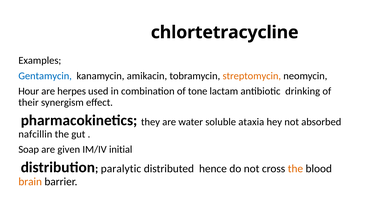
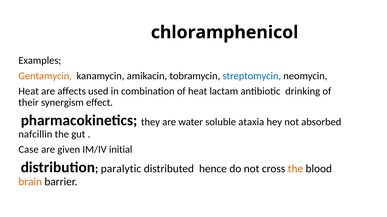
chlortetracycline: chlortetracycline -> chloramphenicol (225, 33)
Gentamycin colour: blue -> orange (45, 76)
streptomycin colour: orange -> blue (252, 76)
Hour: Hour -> Heat (29, 91)
herpes: herpes -> affects (72, 91)
of tone: tone -> heat (198, 91)
Soap: Soap -> Case (29, 150)
